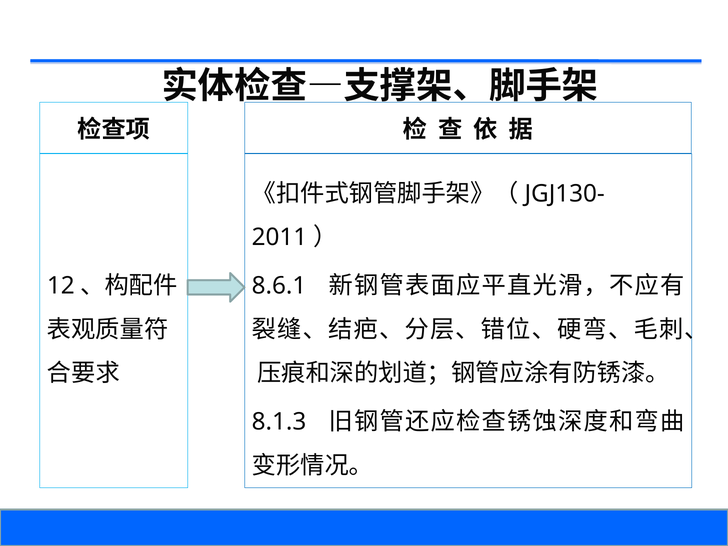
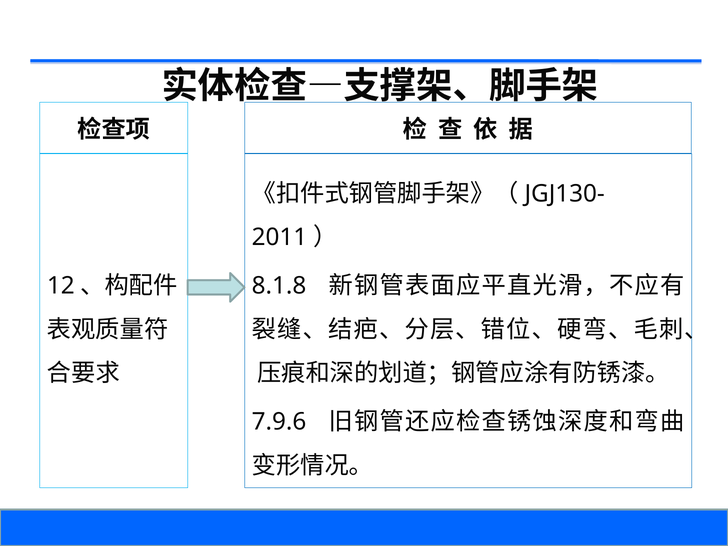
8.6.1: 8.6.1 -> 8.1.8 (279, 286)
8.1.3: 8.1.3 -> 7.9.6 (279, 422)
